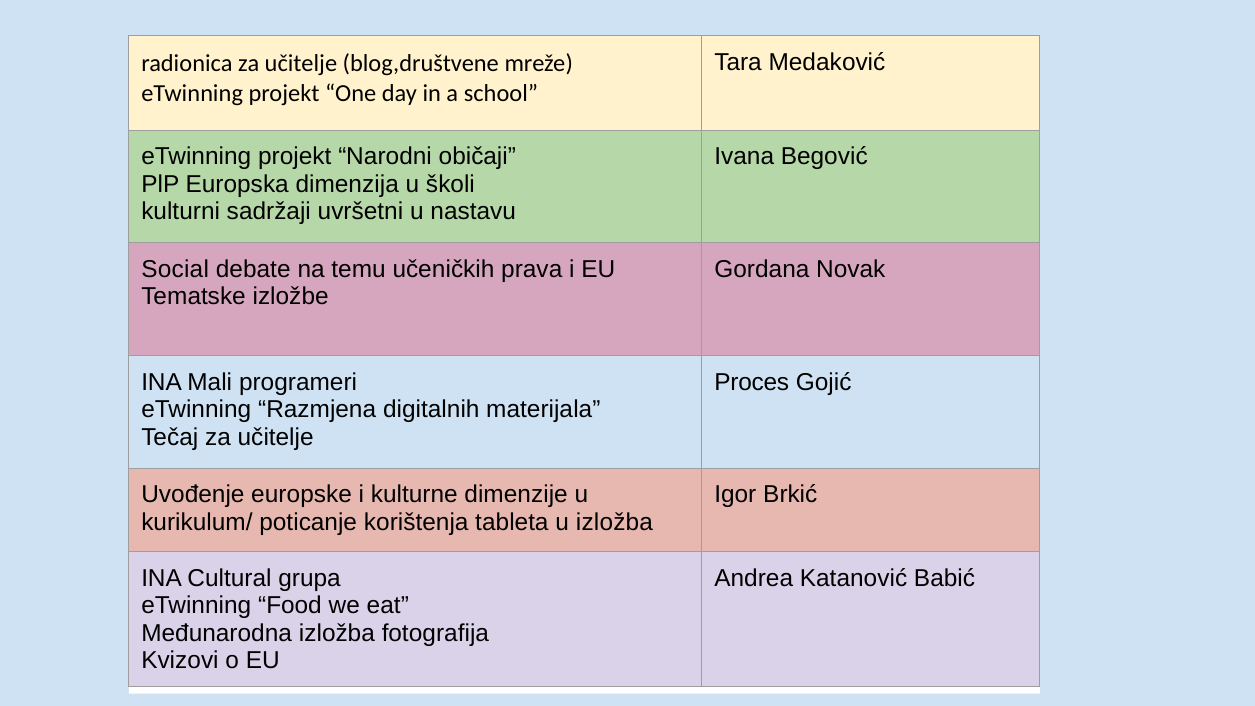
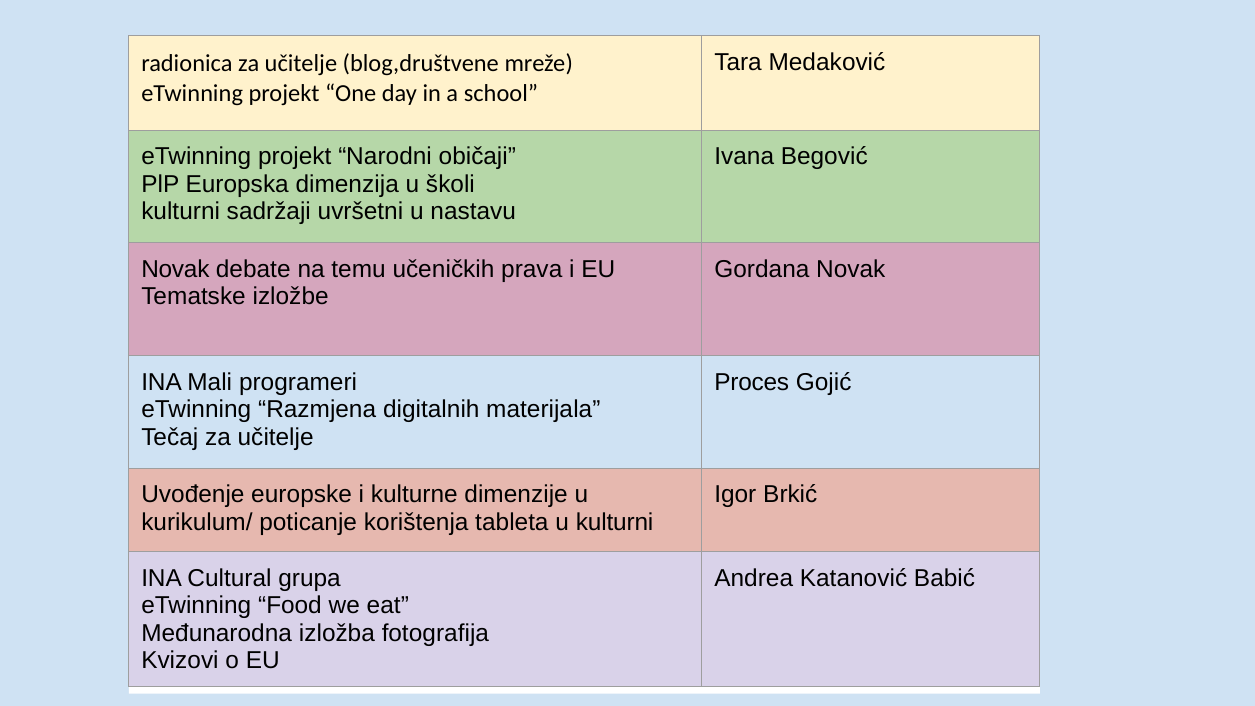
Social: Social -> Novak (175, 269)
u izložba: izložba -> kulturni (615, 522)
